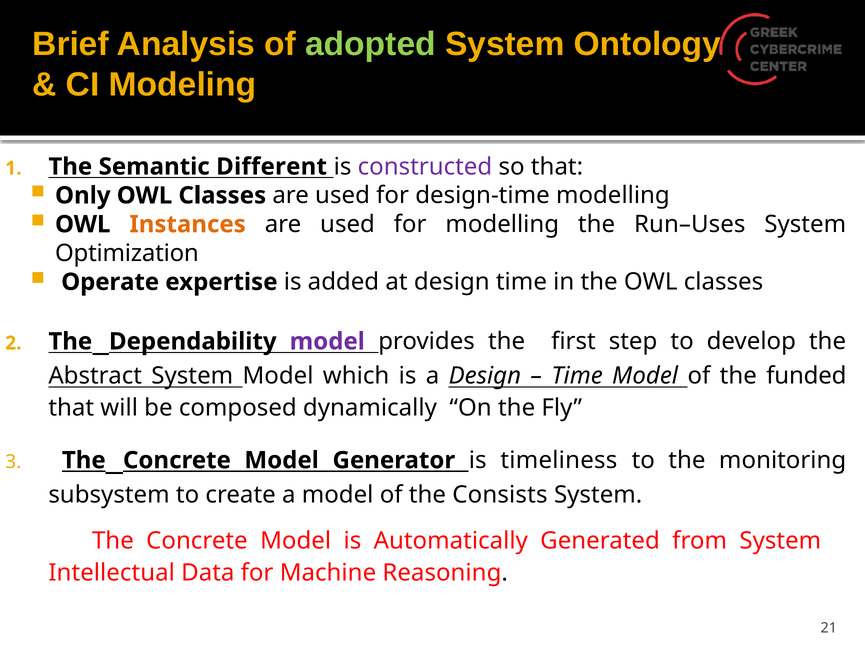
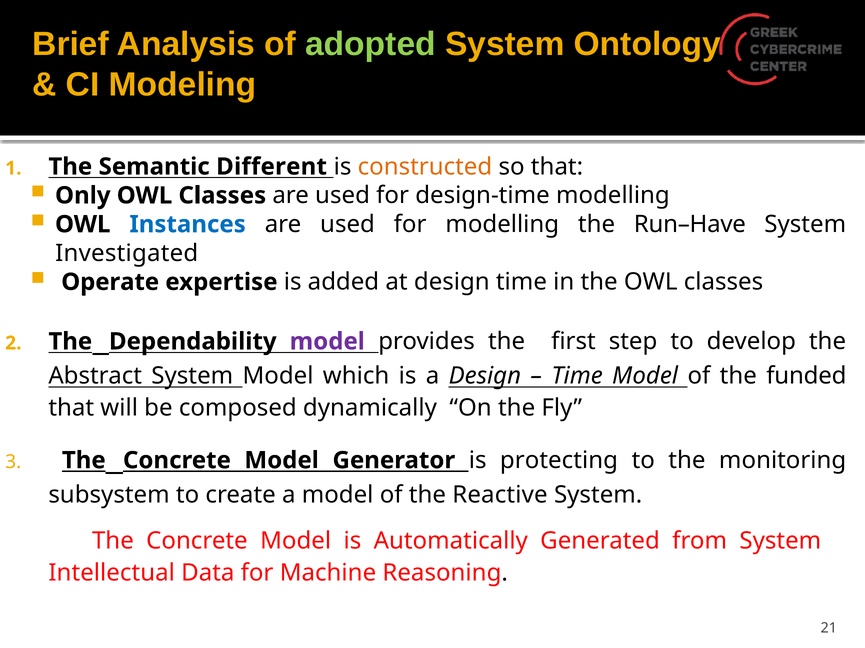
constructed colour: purple -> orange (425, 167)
Instances colour: orange -> blue (188, 225)
Run–Uses: Run–Uses -> Run–Have (690, 225)
Optimization: Optimization -> Investigated (127, 253)
timeliness: timeliness -> protecting (559, 461)
Consists: Consists -> Reactive (500, 495)
